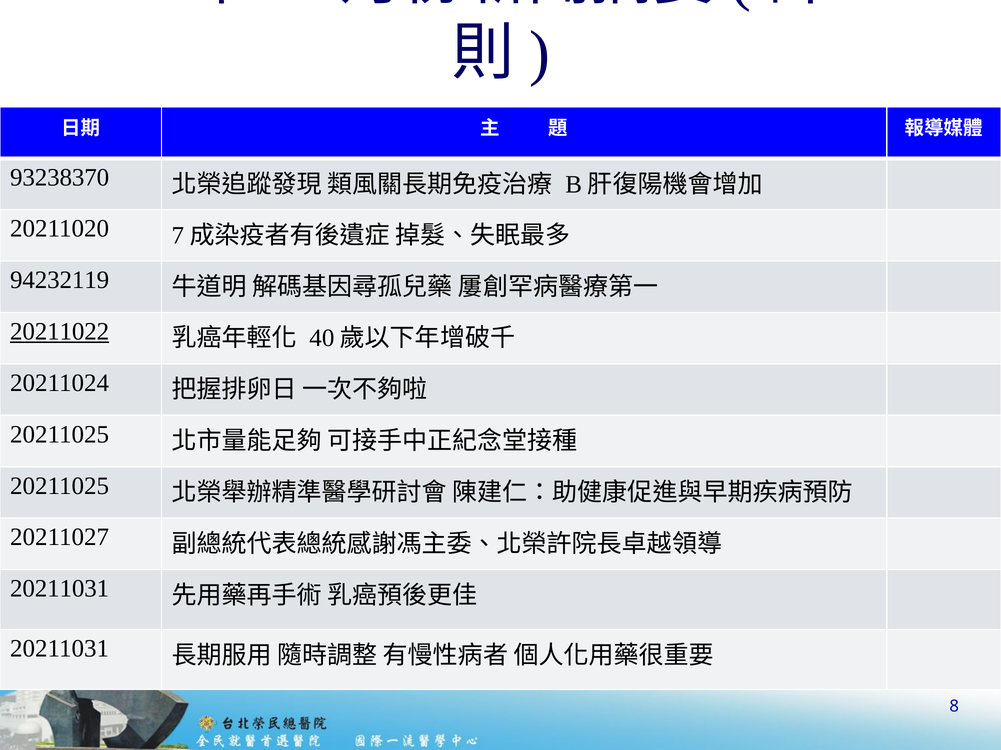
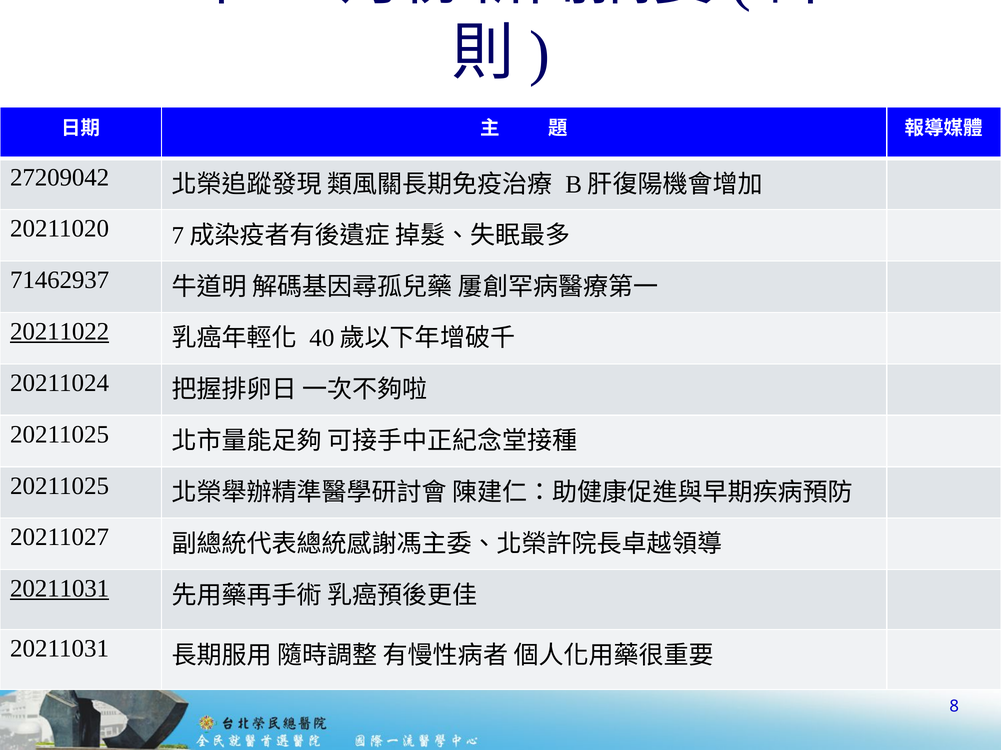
93238370: 93238370 -> 27209042 (60, 178)
94232119: 94232119 -> 71462937 (60, 280)
20211031 underline: none -> present (60, 589)
